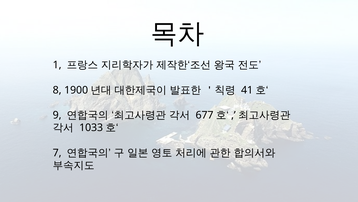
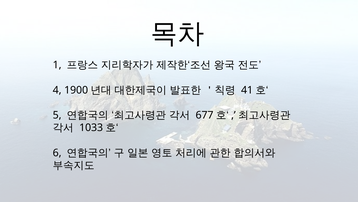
8: 8 -> 4 (57, 90)
9: 9 -> 5 (57, 115)
7: 7 -> 6 (57, 152)
